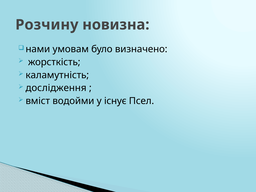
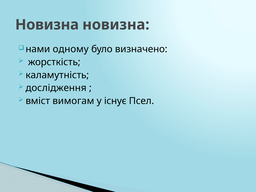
Розчину: Розчину -> Новизна (47, 25)
умовам: умовам -> одному (71, 49)
водойми: водойми -> вимогам (73, 101)
